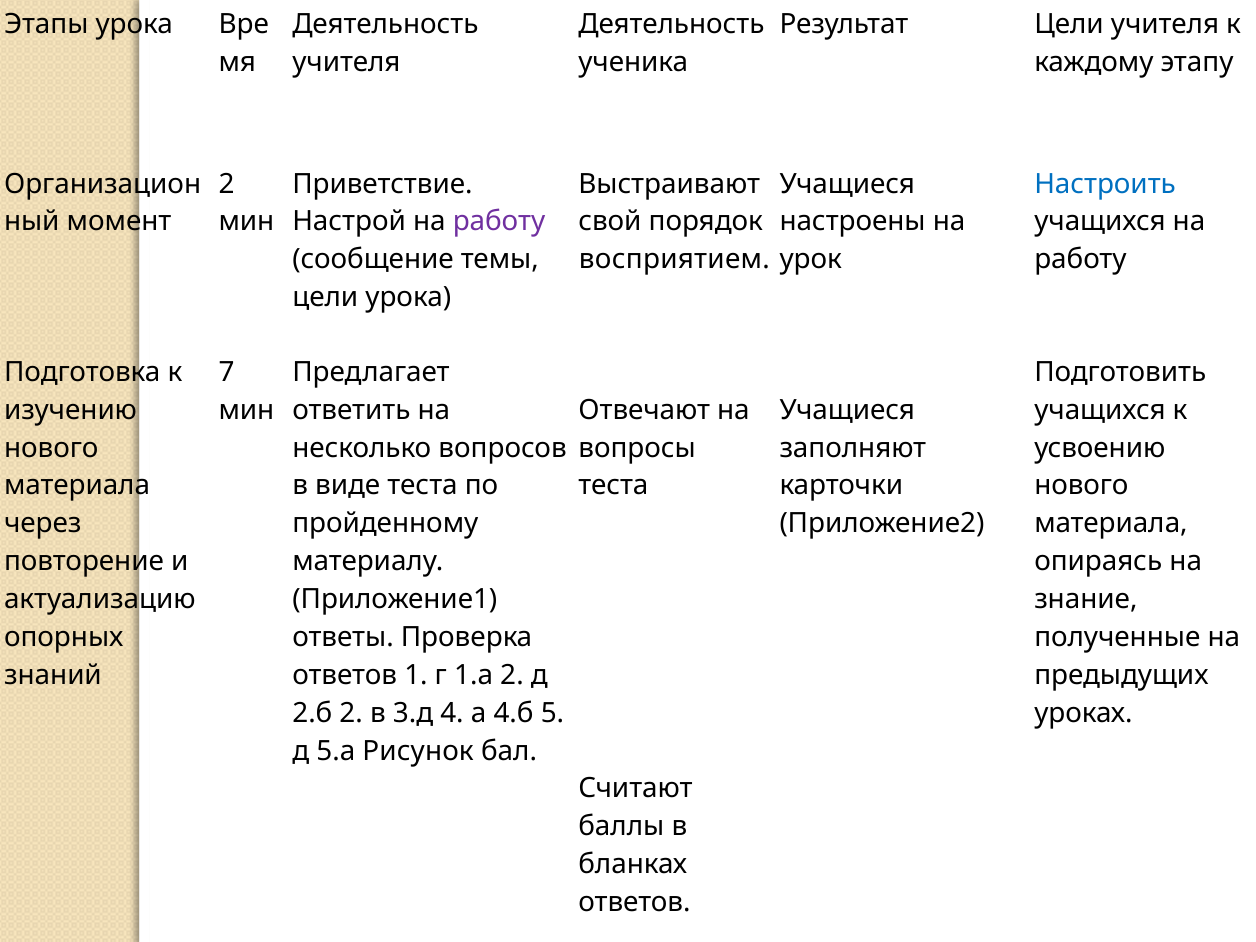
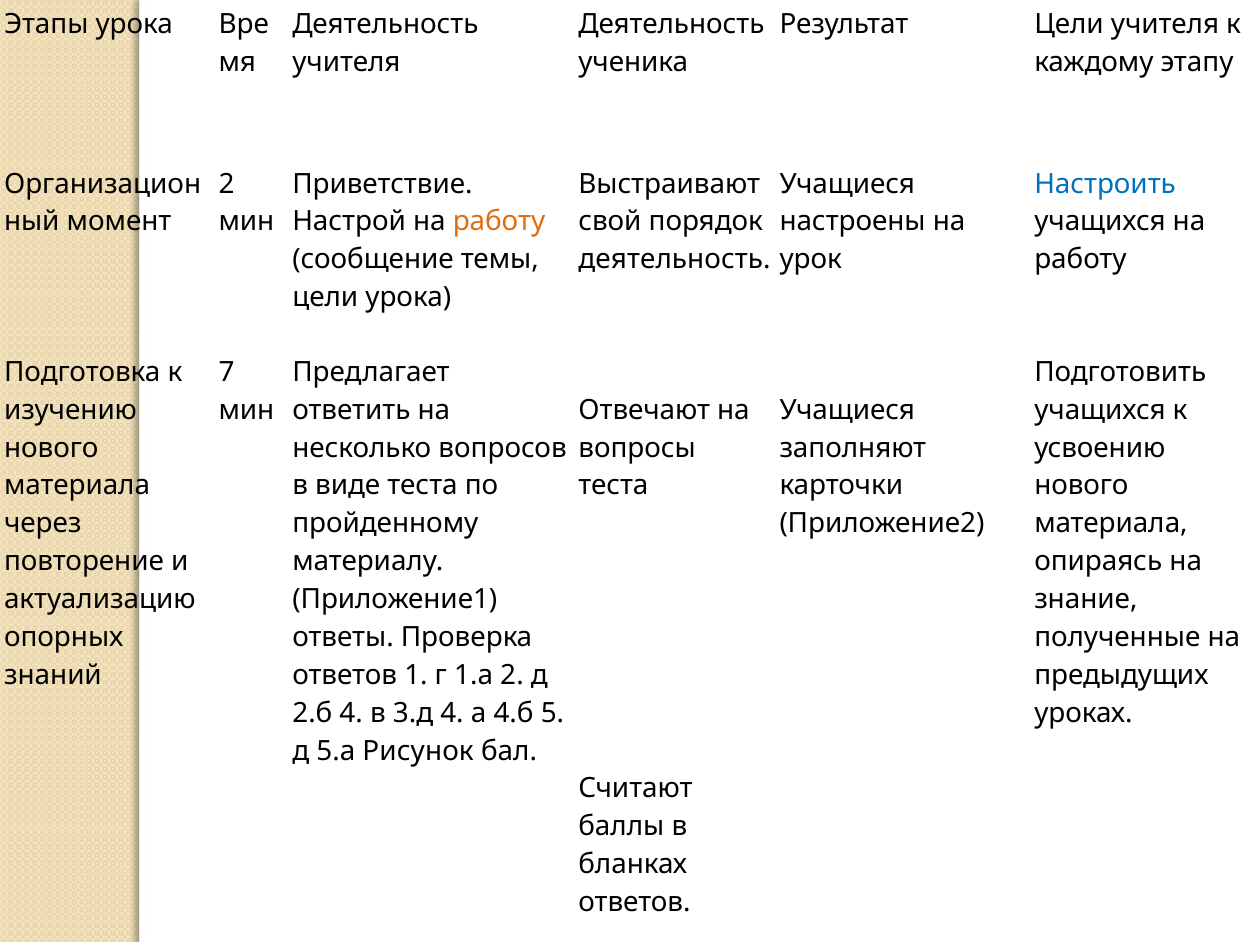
работу colour: purple -> orange (499, 222)
восприятием: восприятием -> деятельность (675, 260)
2.б 2: 2 -> 4 (351, 713)
